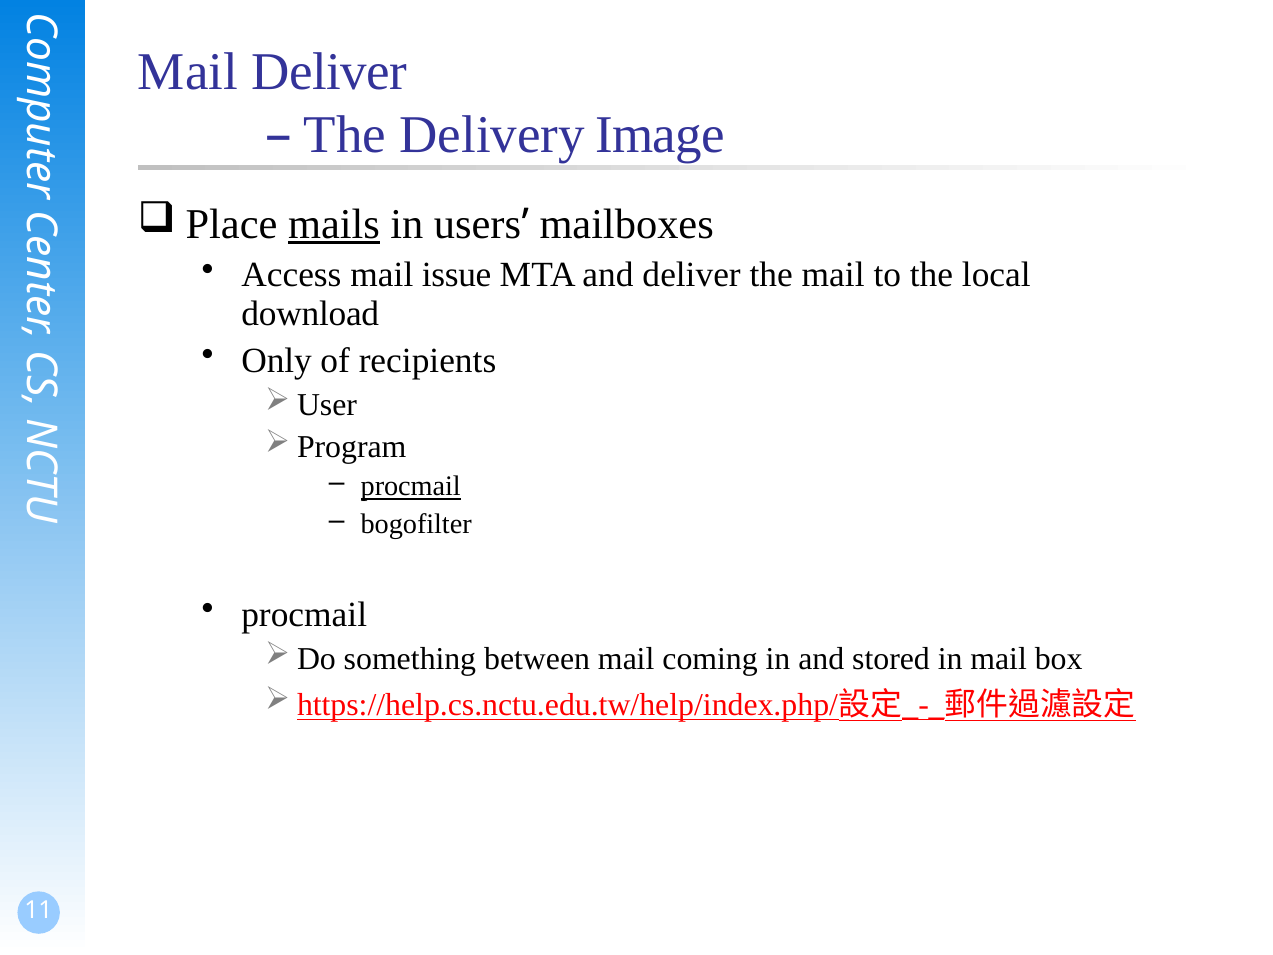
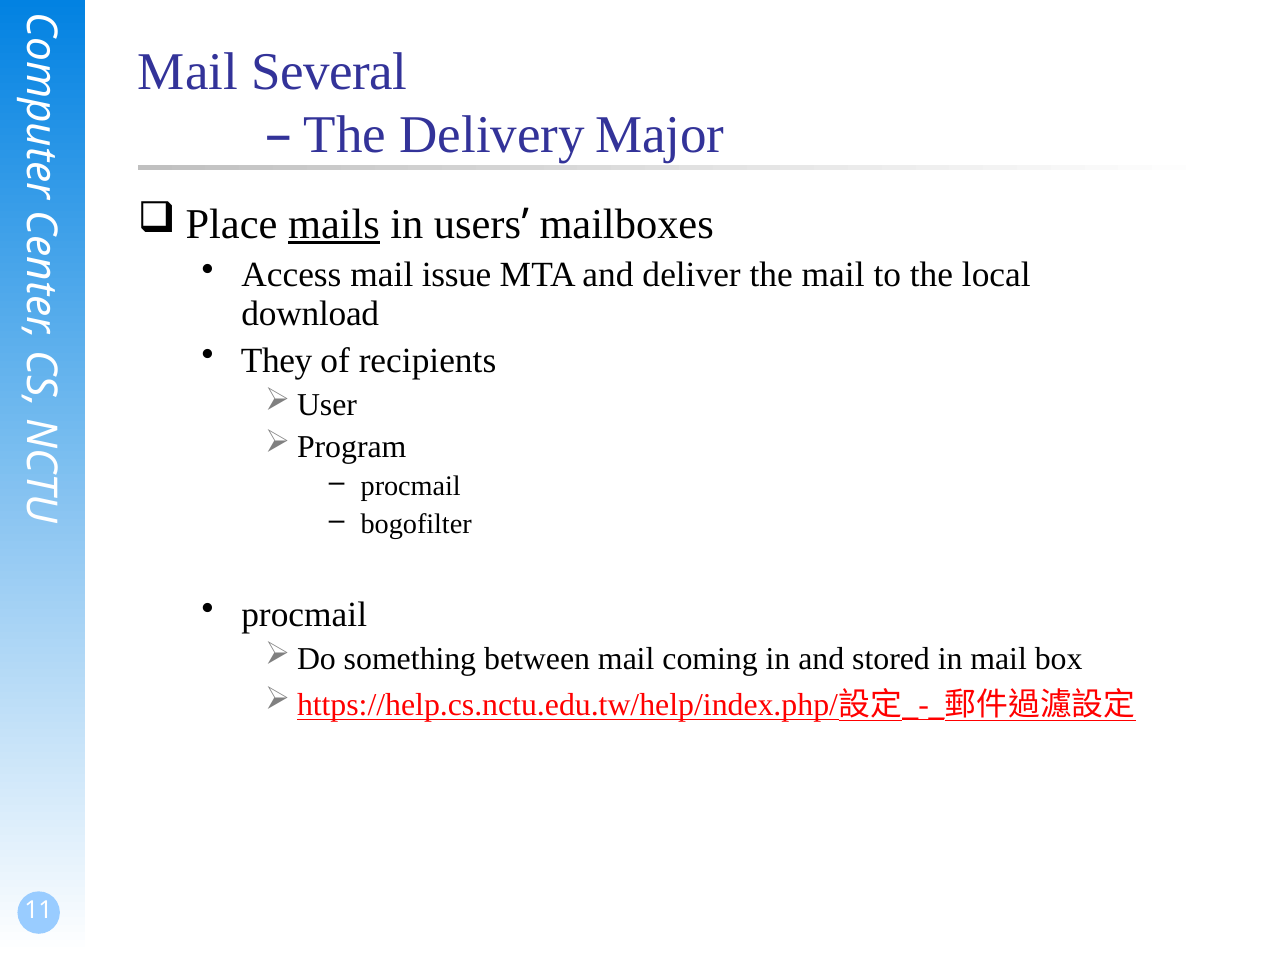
Mail Deliver: Deliver -> Several (329, 72)
Image: Image -> Major (660, 135)
Only: Only -> They (277, 360)
procmail underline: present -> none (411, 486)
